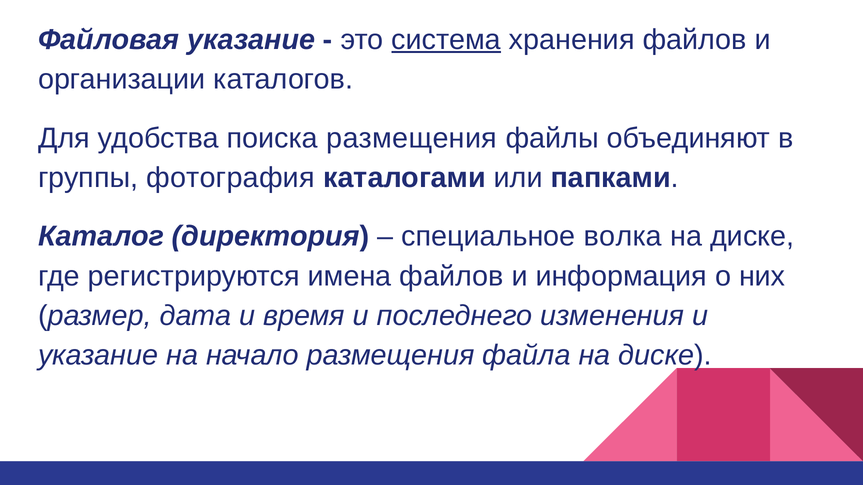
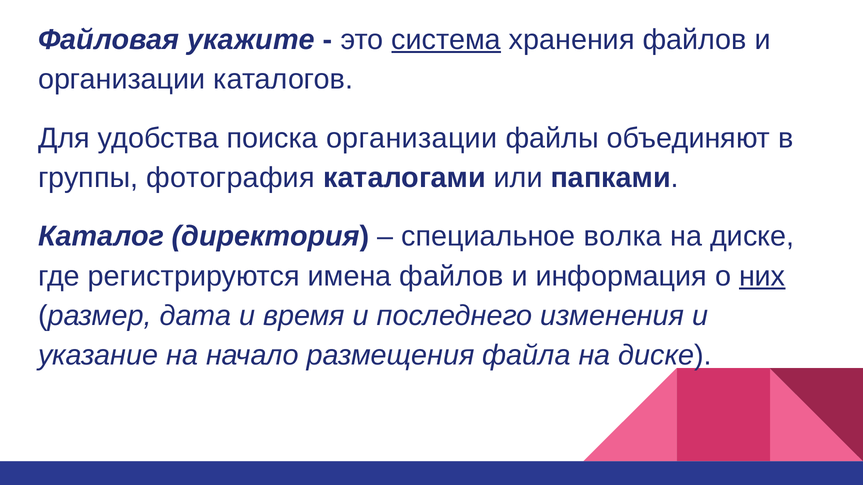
Файловая указание: указание -> укажите (251, 40)
поиска размещения: размещения -> организации (412, 138)
них underline: none -> present (762, 276)
